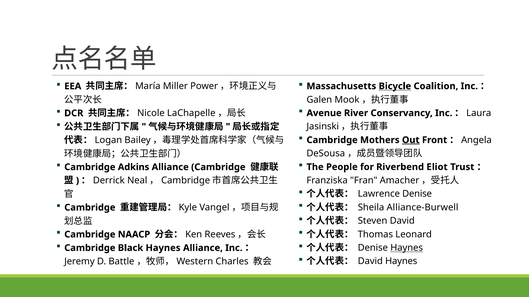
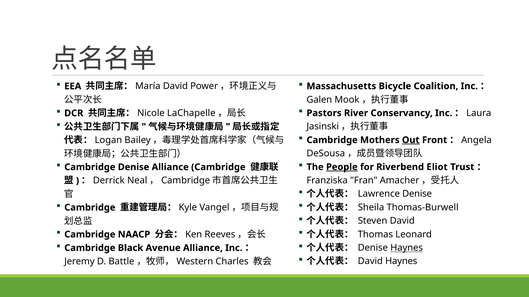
Bicycle underline: present -> none (395, 86)
Miller: Miller -> David (175, 86)
Avenue: Avenue -> Pastors (324, 113)
People underline: none -> present (342, 167)
Cambridge Adkins: Adkins -> Denise (134, 167)
Alliance-Burwell: Alliance-Burwell -> Thomas-Burwell (423, 208)
Black Haynes: Haynes -> Avenue (163, 248)
